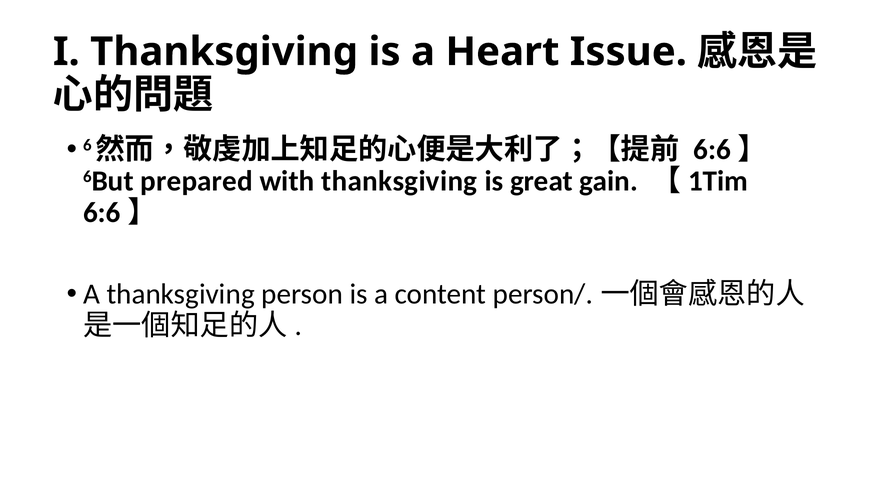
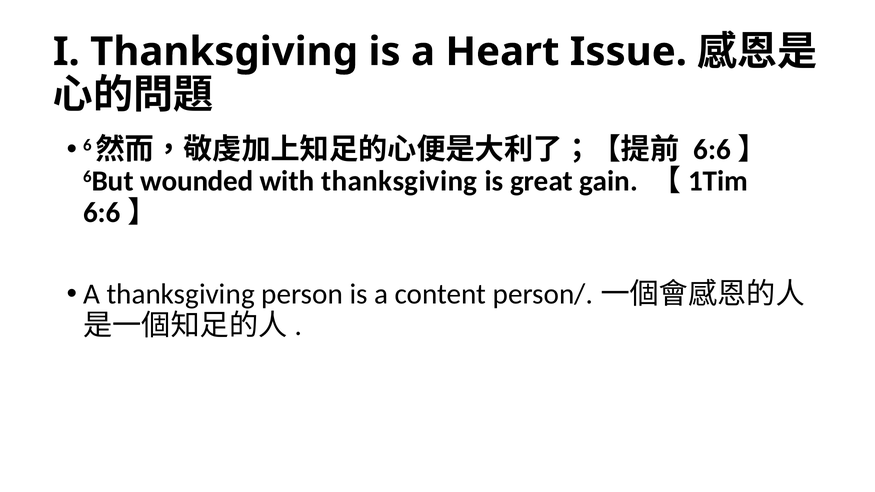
prepared: prepared -> wounded (197, 181)
